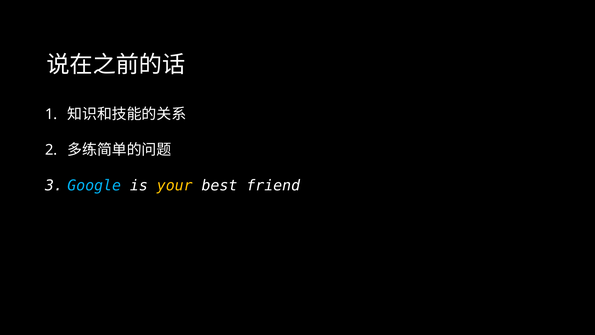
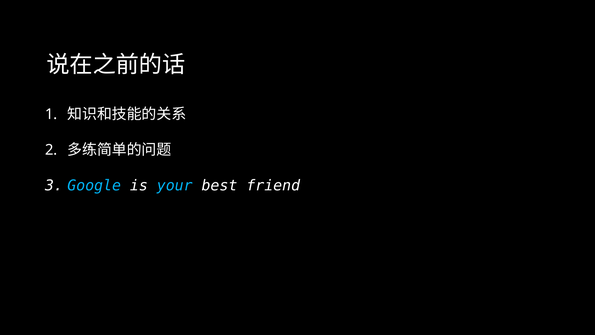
your colour: yellow -> light blue (175, 186)
